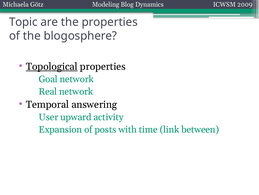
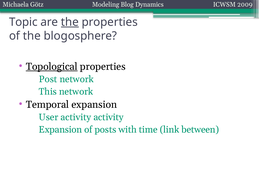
the underline: none -> present (70, 22)
Goal: Goal -> Post (48, 79)
Real: Real -> This (48, 91)
Temporal answering: answering -> expansion (94, 104)
User upward: upward -> activity (76, 117)
